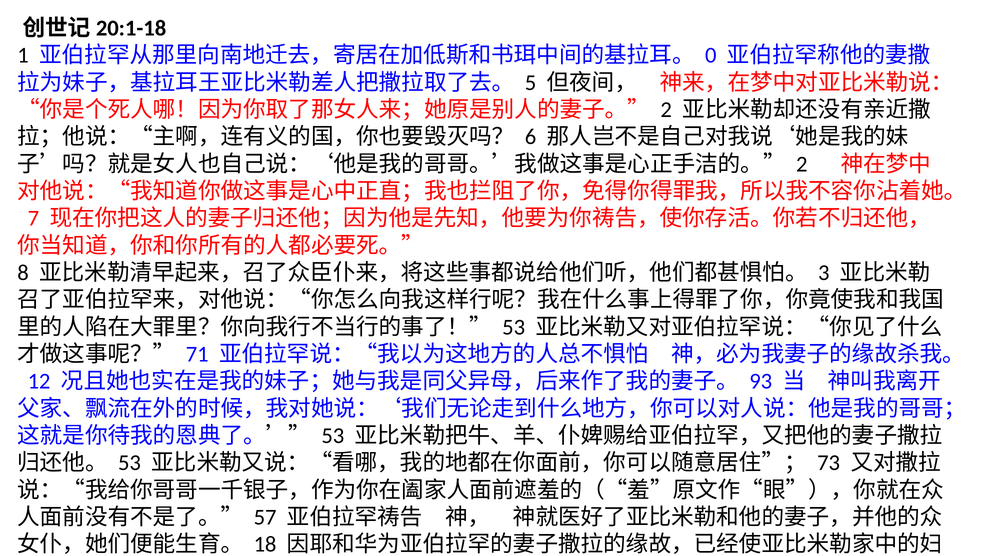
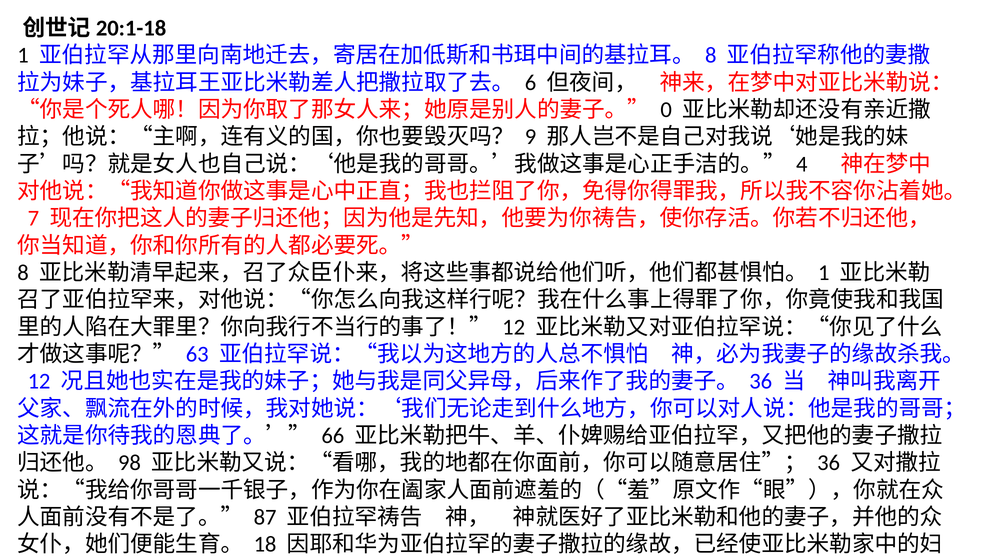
0: 0 -> 8 (711, 55)
5: 5 -> 6 (531, 82)
2: 2 -> 0 (666, 110)
6: 6 -> 9 (531, 137)
2: 2 -> 4 (802, 164)
3: 3 -> 1 (824, 273)
53: 53 -> 12 (514, 327)
71: 71 -> 63 (197, 354)
93: 93 -> 36 (761, 381)
53: 53 -> 66 (333, 436)
53: 53 -> 98 (129, 463)
73: 73 -> 36 (829, 463)
57: 57 -> 87 (265, 517)
